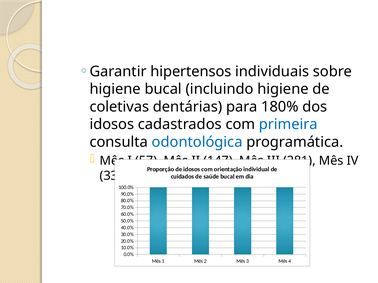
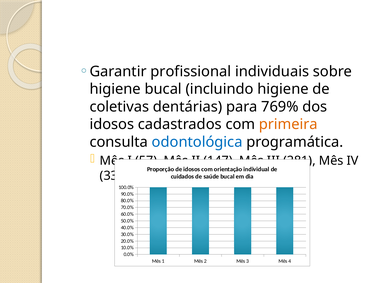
hipertensos: hipertensos -> profissional (191, 72)
180%: 180% -> 769% (280, 107)
primeira colour: blue -> orange (288, 125)
